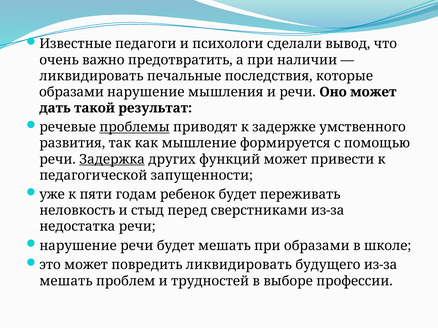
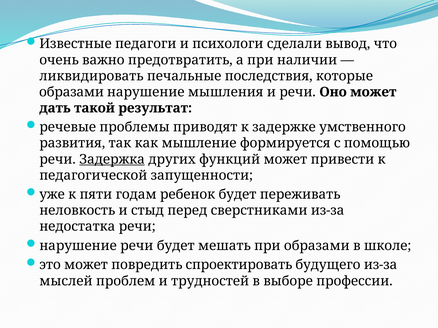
проблемы underline: present -> none (135, 127)
повредить ликвидировать: ликвидировать -> спроектировать (239, 265)
мешать: мешать -> мыслей (66, 281)
